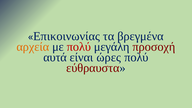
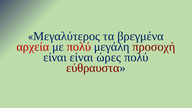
Επικοινωνίας: Επικοινωνίας -> Μεγαλύτερος (67, 36)
αρχεία colour: orange -> red (33, 47)
αυτά: αυτά -> είναι (55, 57)
